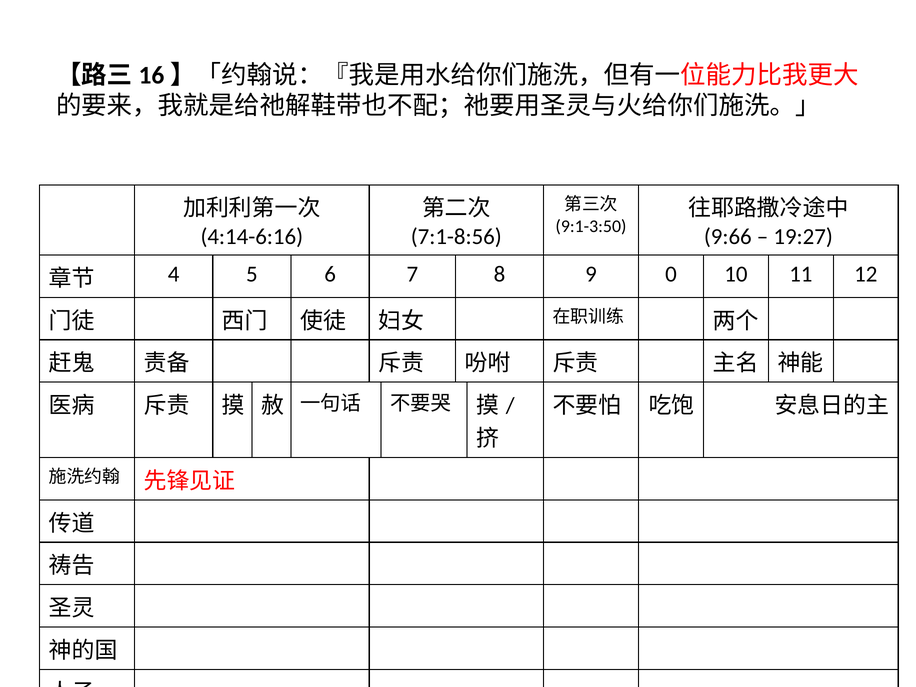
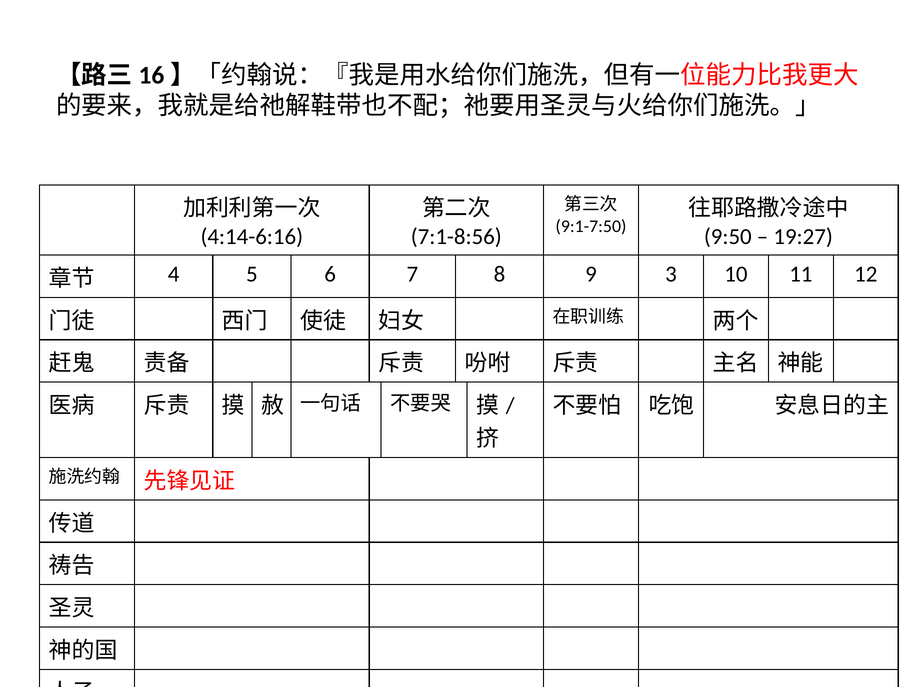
9:1-3:50: 9:1-3:50 -> 9:1-7:50 (591, 226)
9:66: 9:66 -> 9:50 (728, 237)
0: 0 -> 3 (671, 274)
